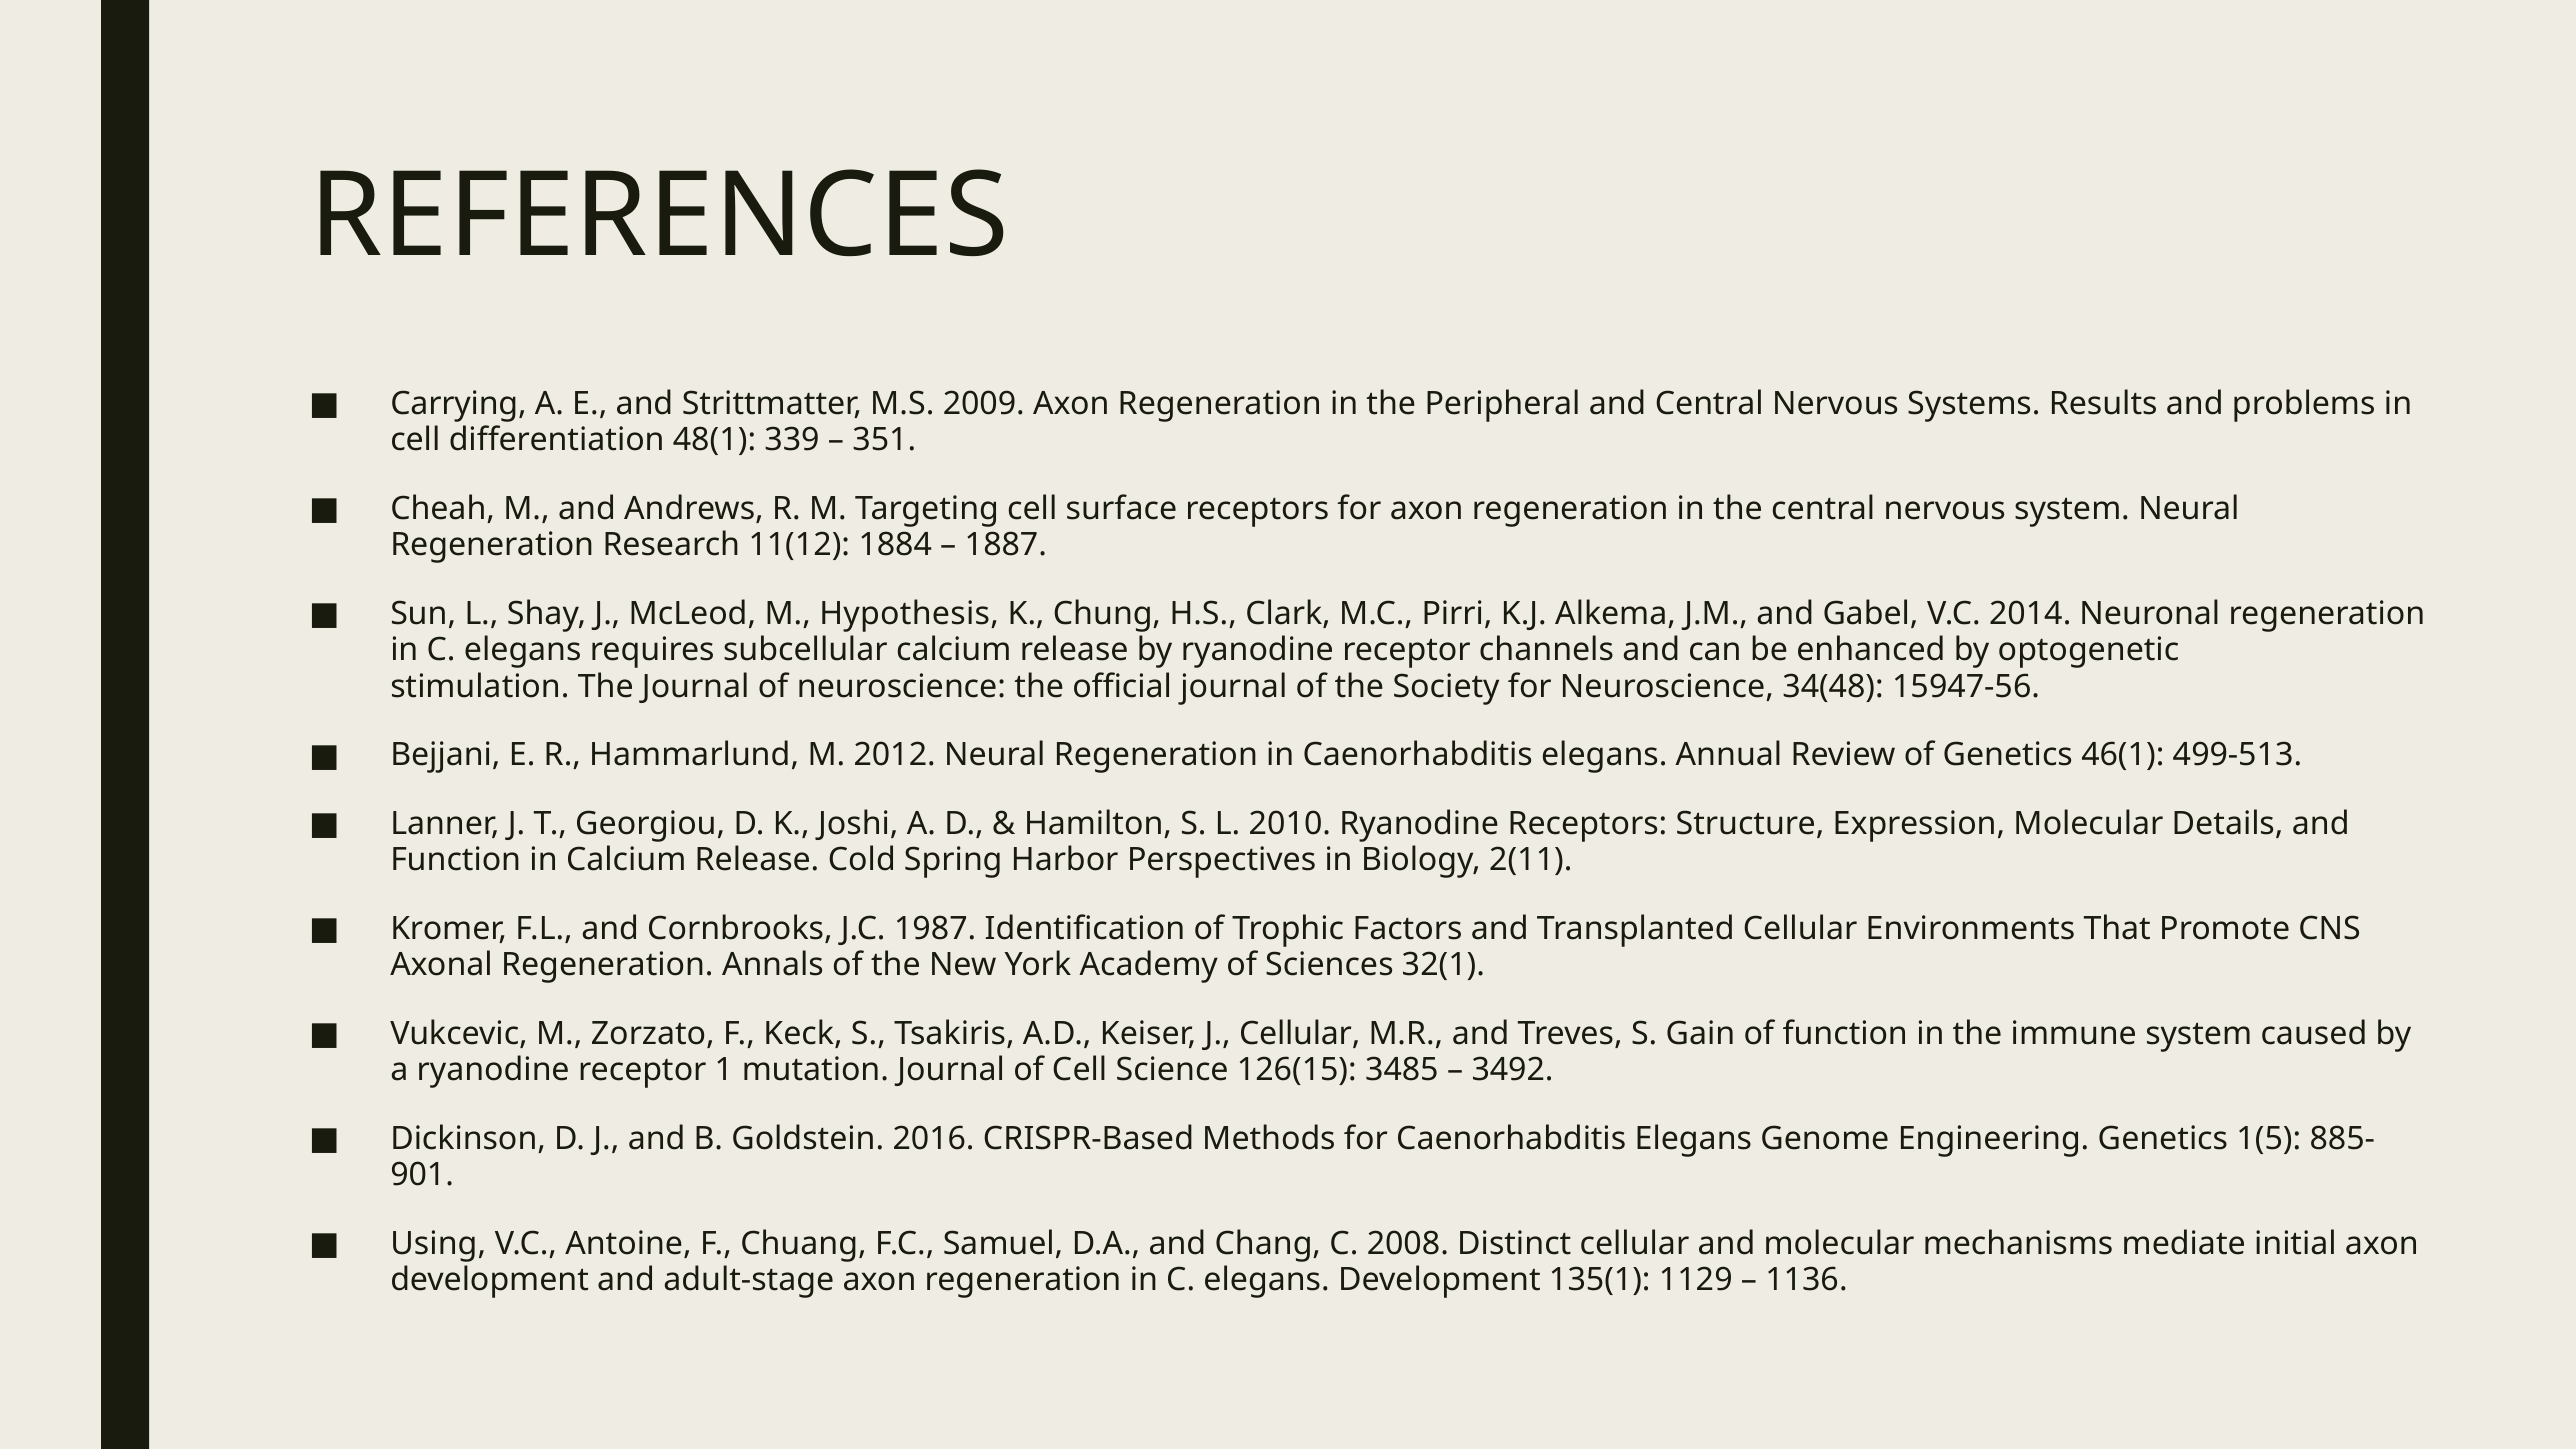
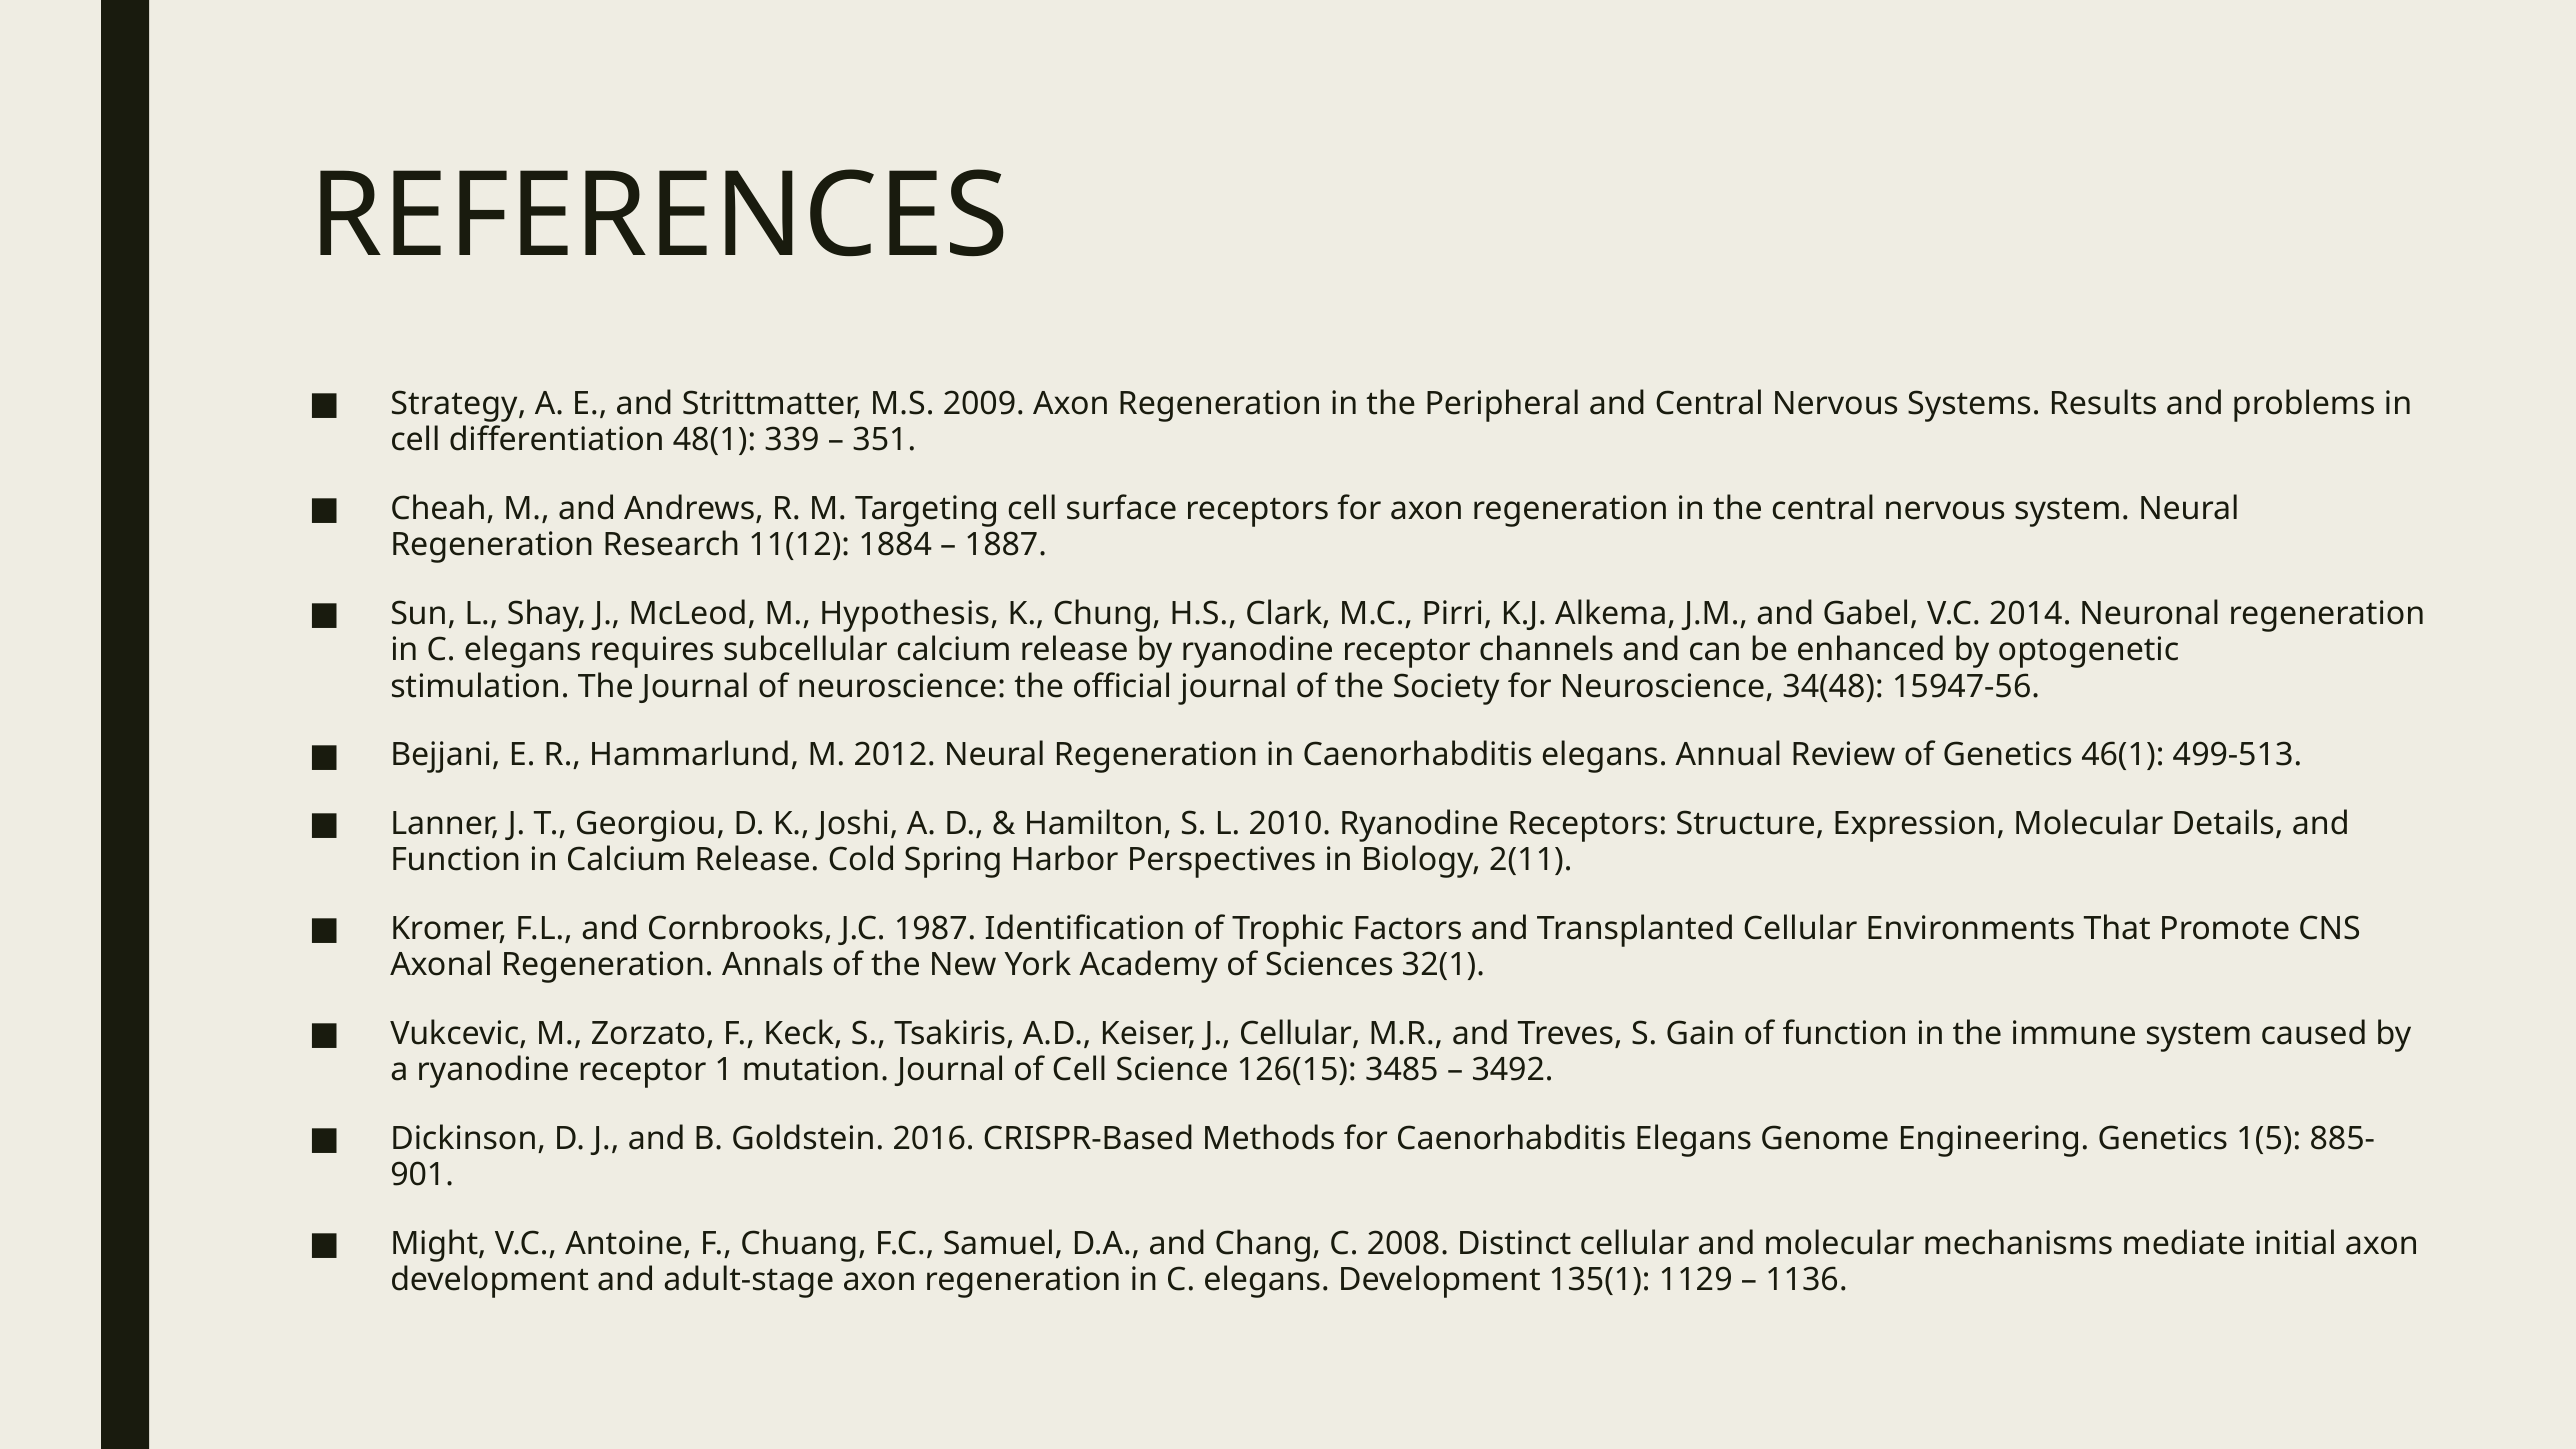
Carrying: Carrying -> Strategy (458, 404)
Using: Using -> Might (438, 1243)
